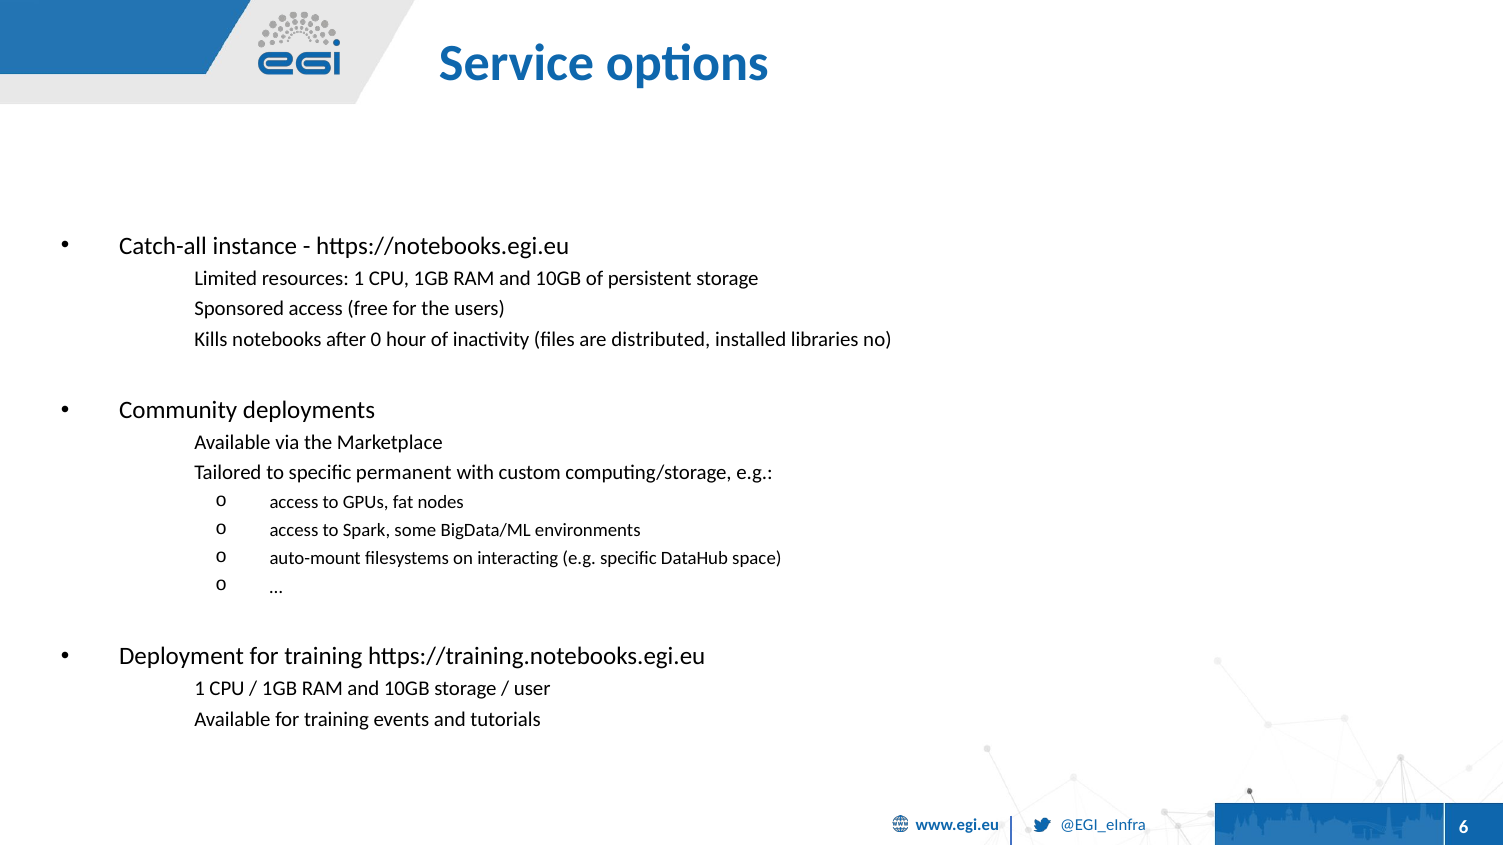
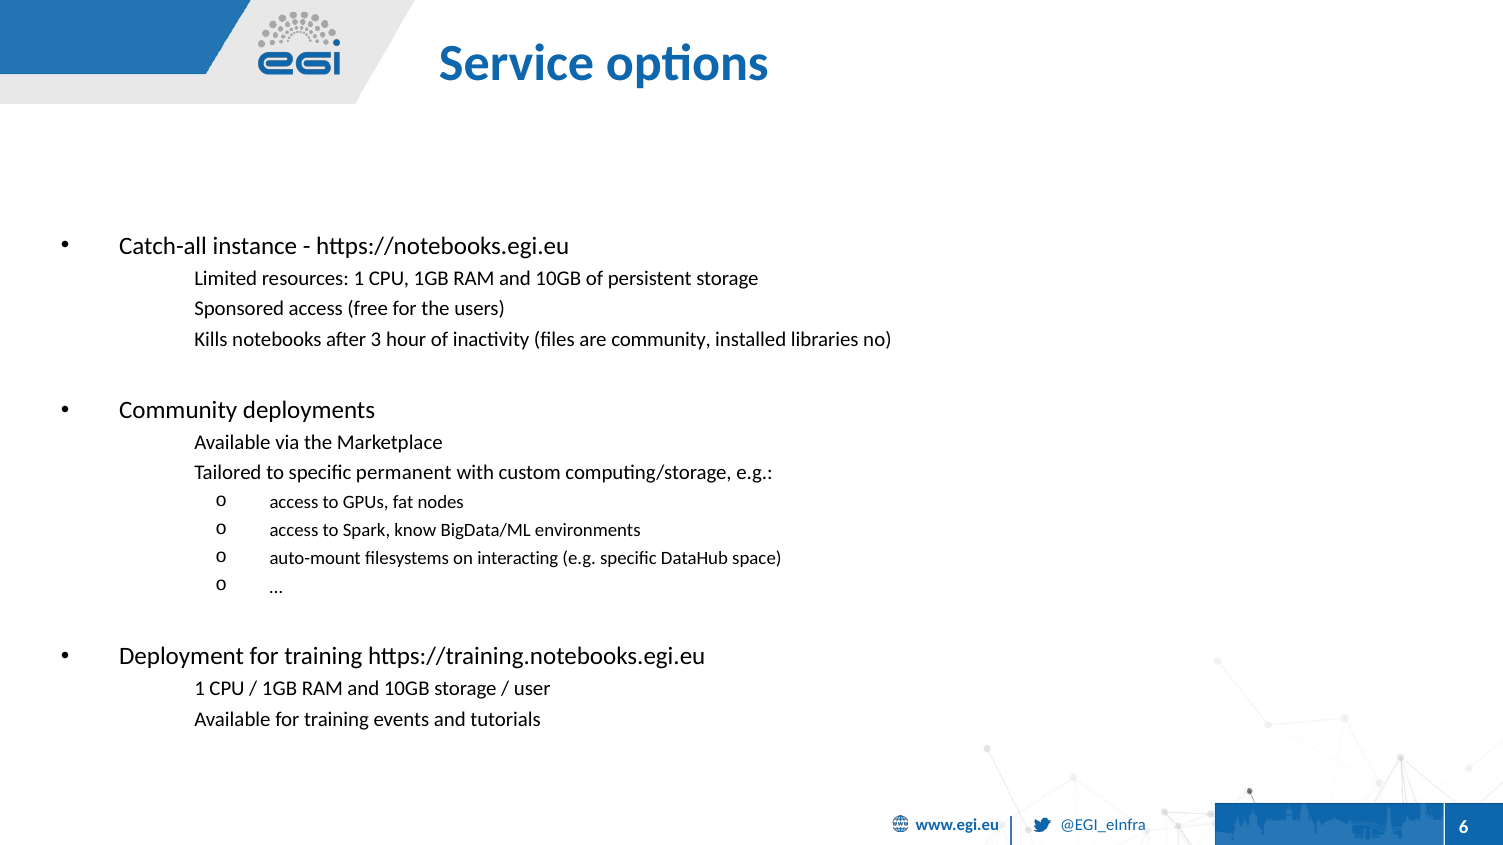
0: 0 -> 3 (376, 339)
are distributed: distributed -> community (661, 339)
some: some -> know (415, 531)
